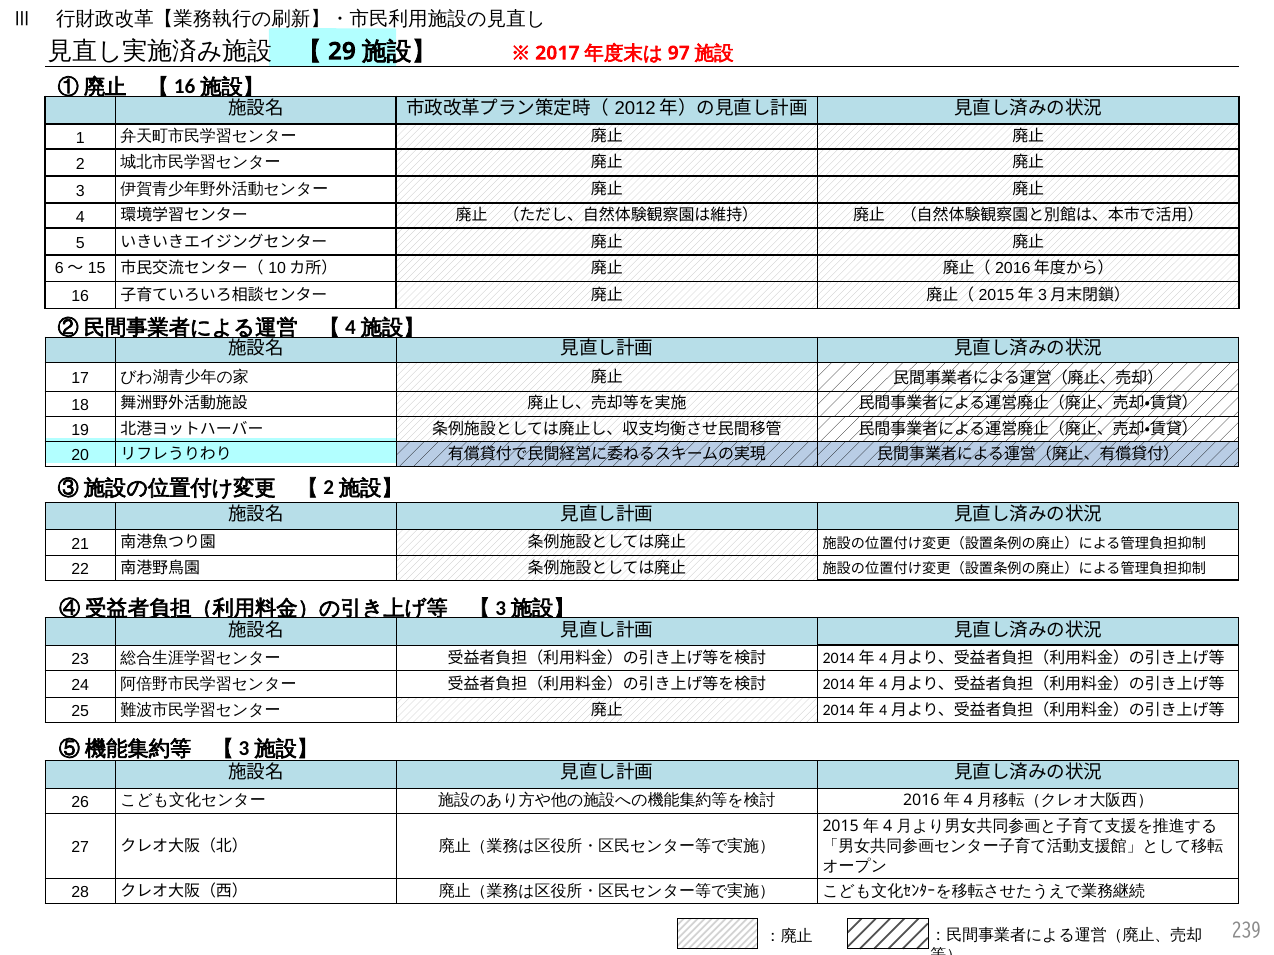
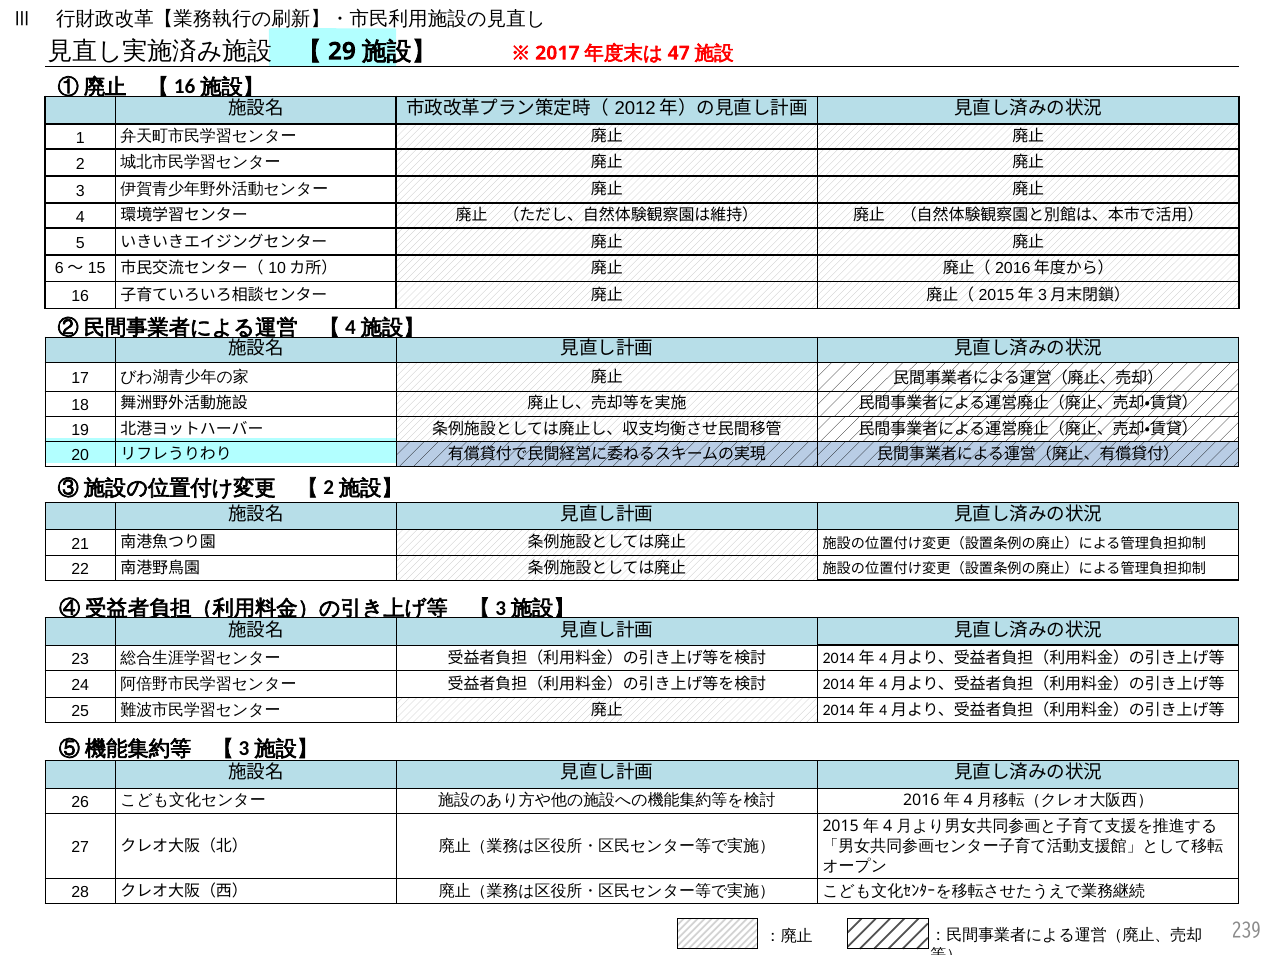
97: 97 -> 47 (679, 53)
